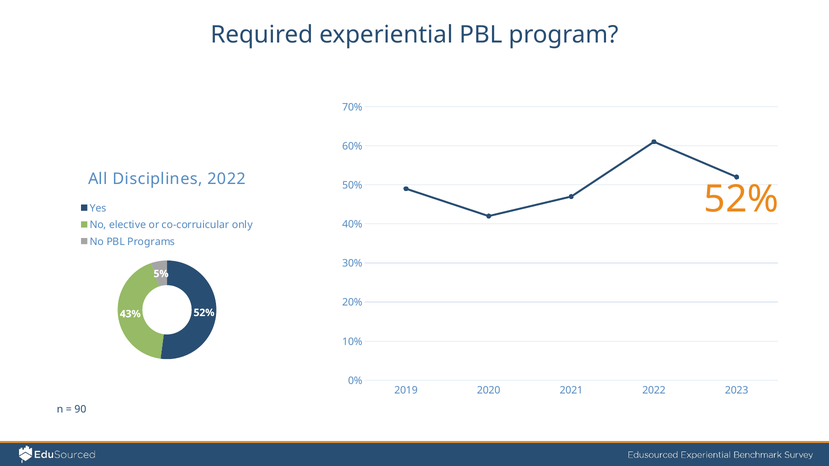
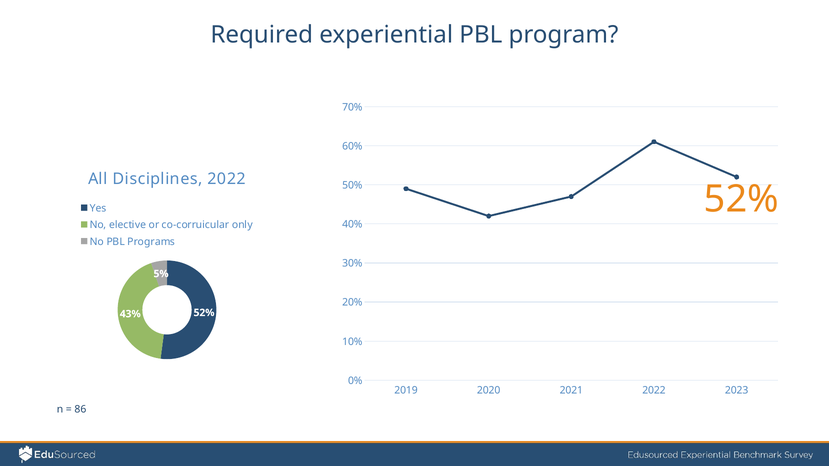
90: 90 -> 86 (80, 409)
